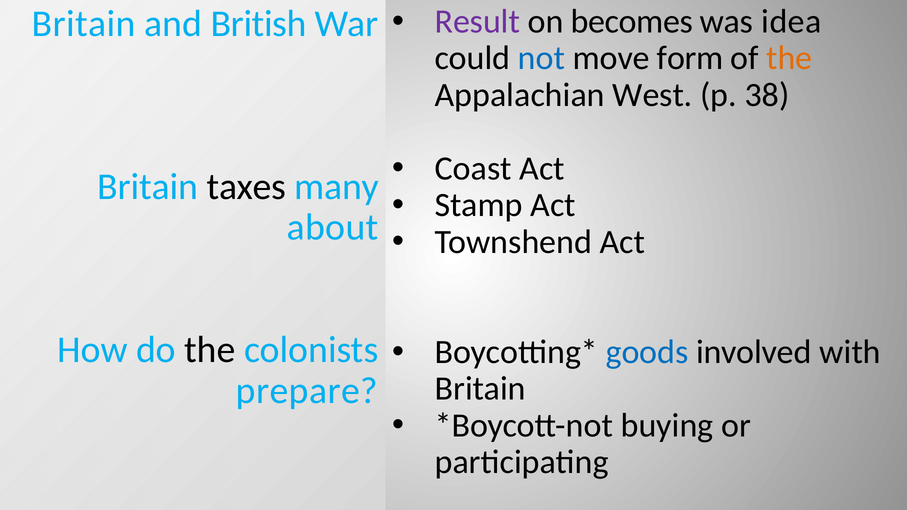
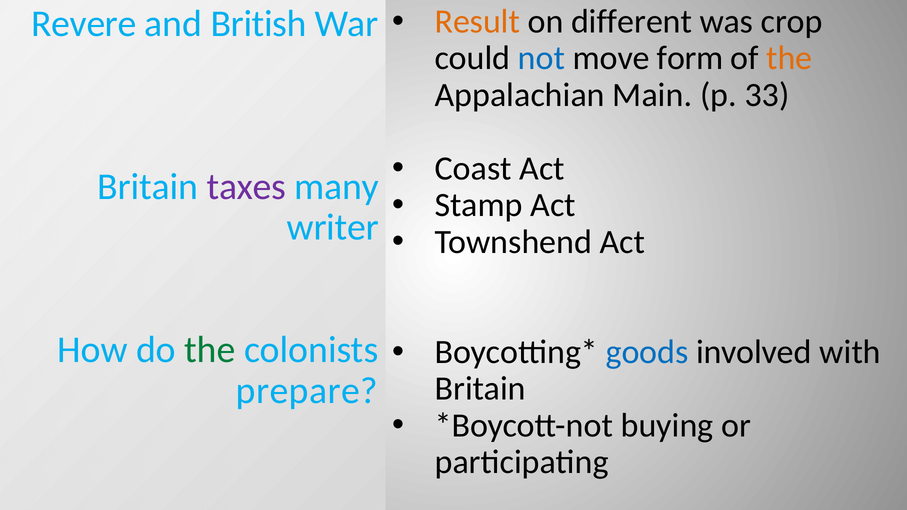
Result colour: purple -> orange (477, 22)
becomes: becomes -> different (632, 22)
idea: idea -> crop (792, 22)
Britain: Britain -> Revere (84, 24)
West: West -> Main (652, 95)
38: 38 -> 33 (767, 95)
taxes colour: black -> purple (246, 187)
about: about -> writer (333, 228)
the colour: black -> green (210, 350)
